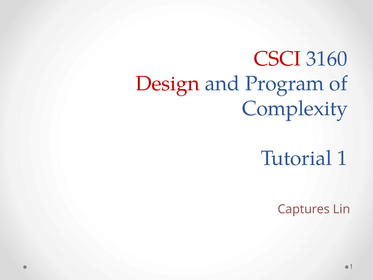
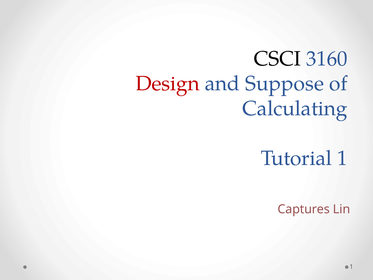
CSCI colour: red -> black (277, 59)
Program: Program -> Suppose (285, 84)
Complexity: Complexity -> Calculating (295, 108)
